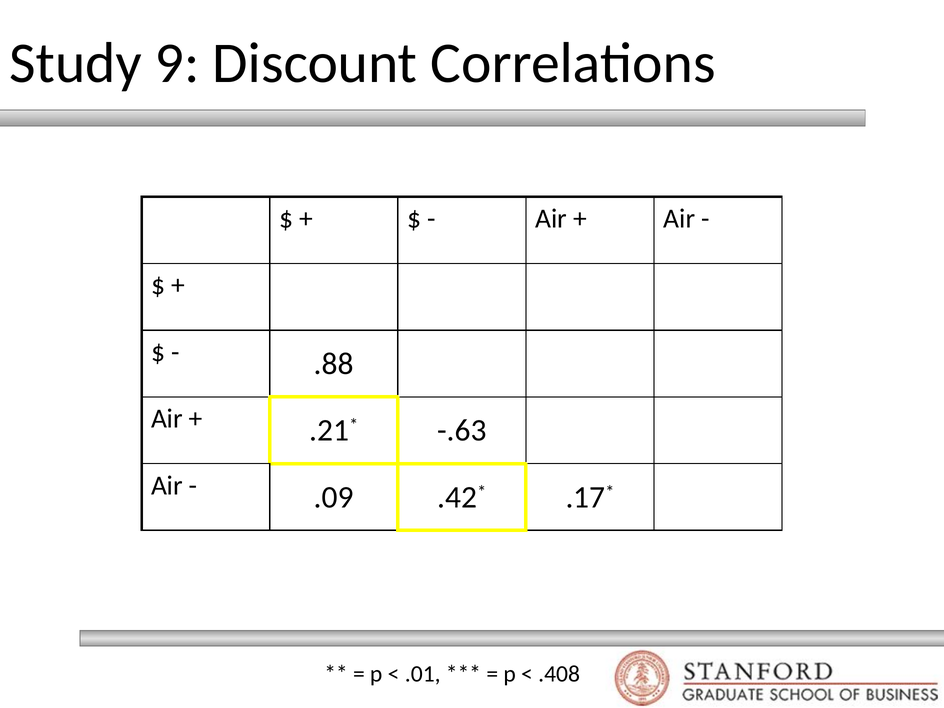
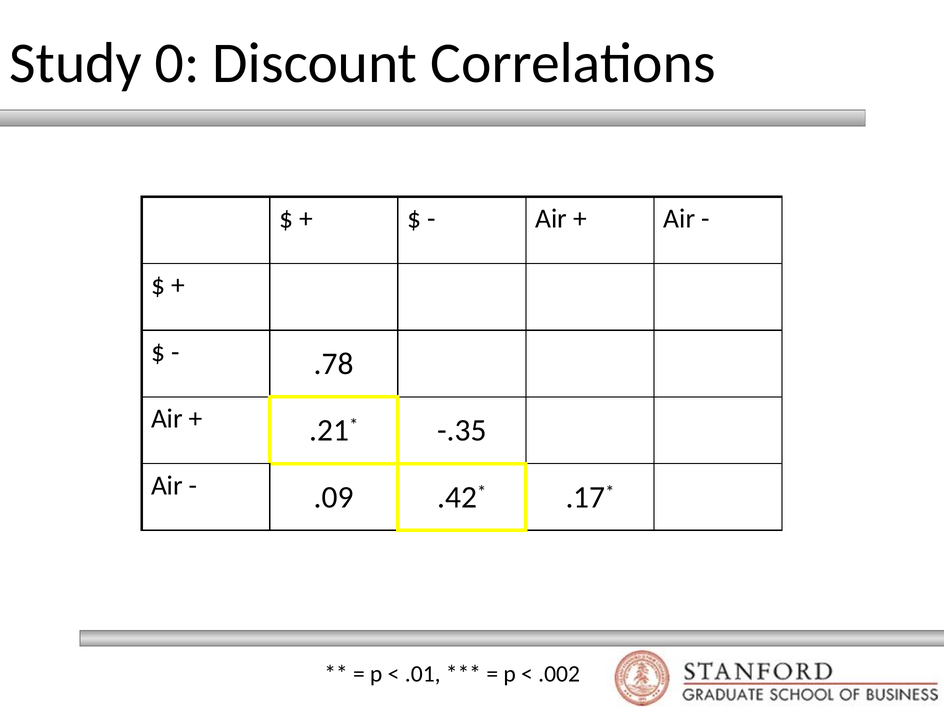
9: 9 -> 0 (177, 63)
.88: .88 -> .78 (334, 364)
-.63: -.63 -> -.35 (462, 431)
.408: .408 -> .002 (559, 674)
